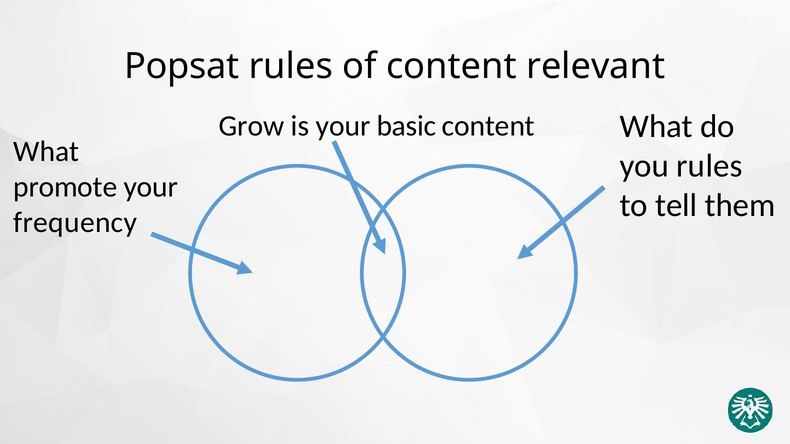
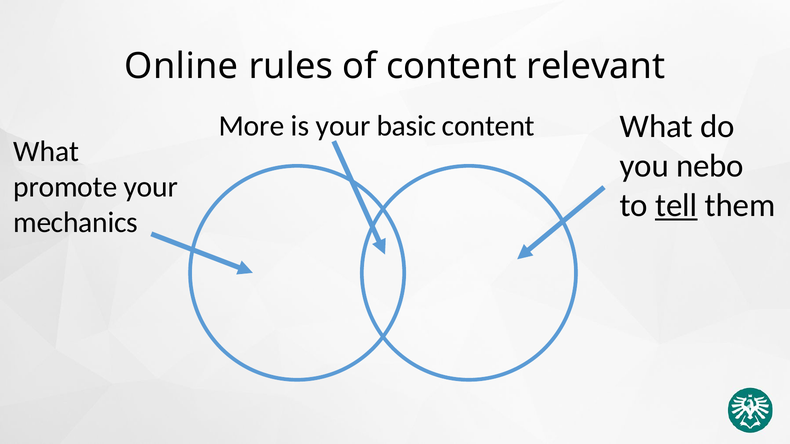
Popsat: Popsat -> Online (181, 66)
Grow: Grow -> More (251, 126)
you rules: rules -> nebo (710, 166)
tell underline: none -> present (676, 205)
frequency: frequency -> mechanics (76, 223)
